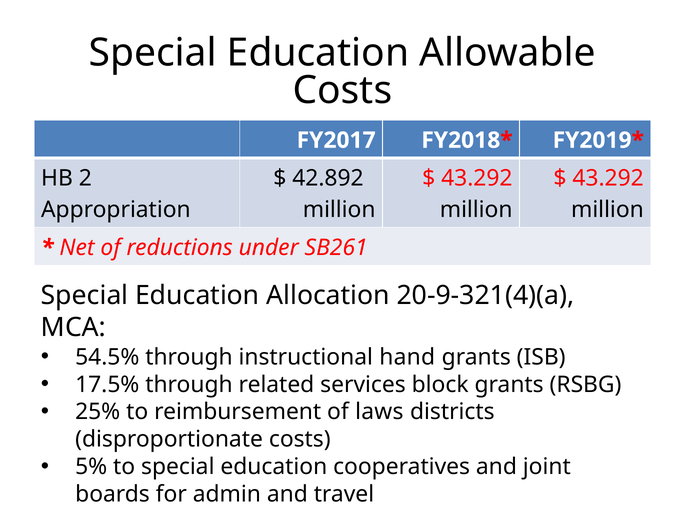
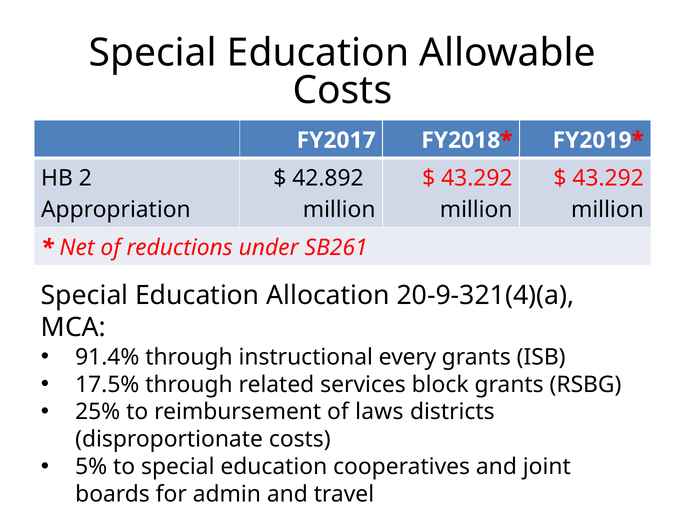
54.5%: 54.5% -> 91.4% (107, 357)
hand: hand -> every (407, 357)
